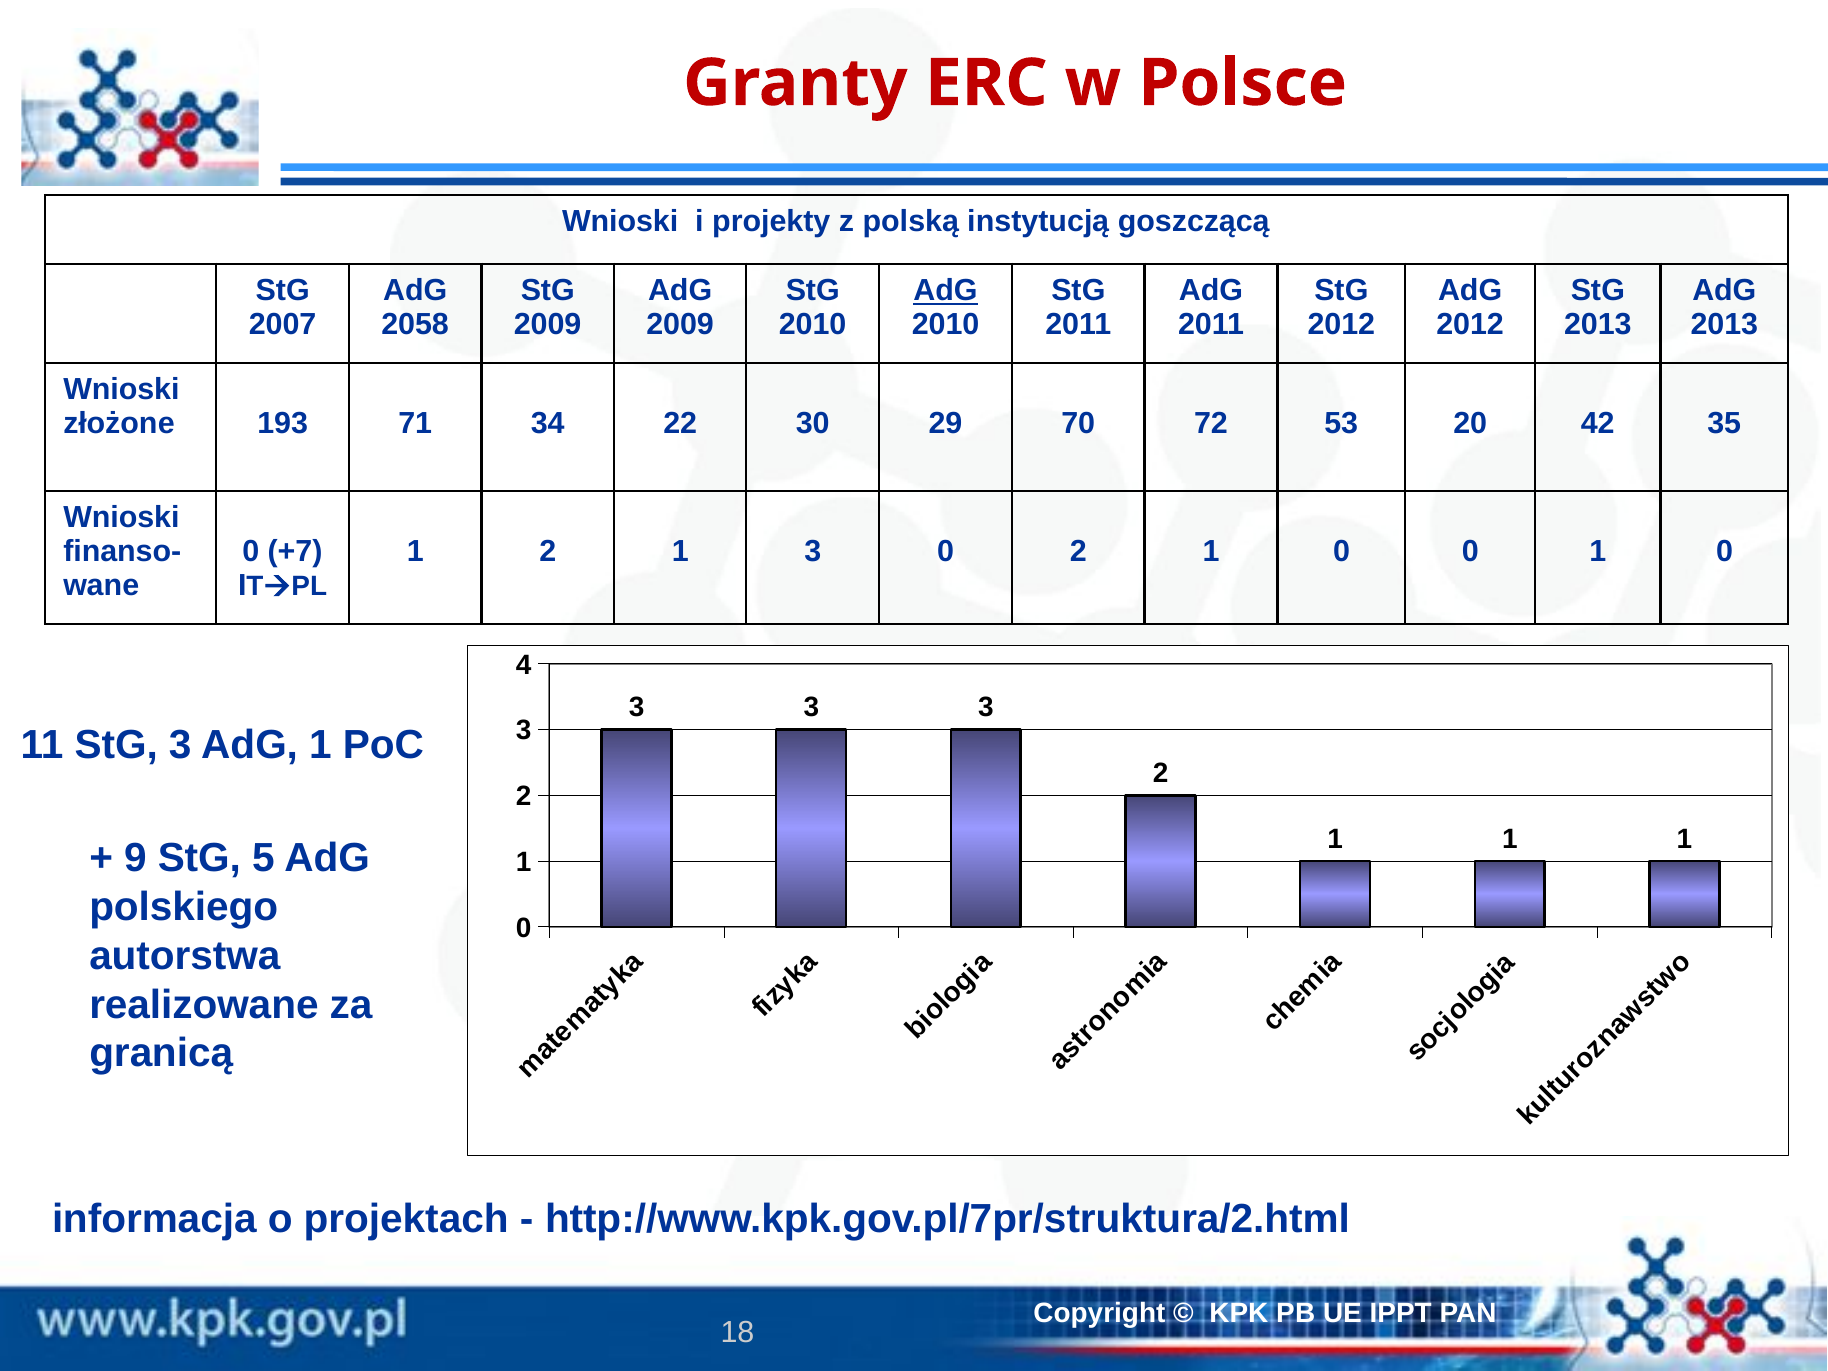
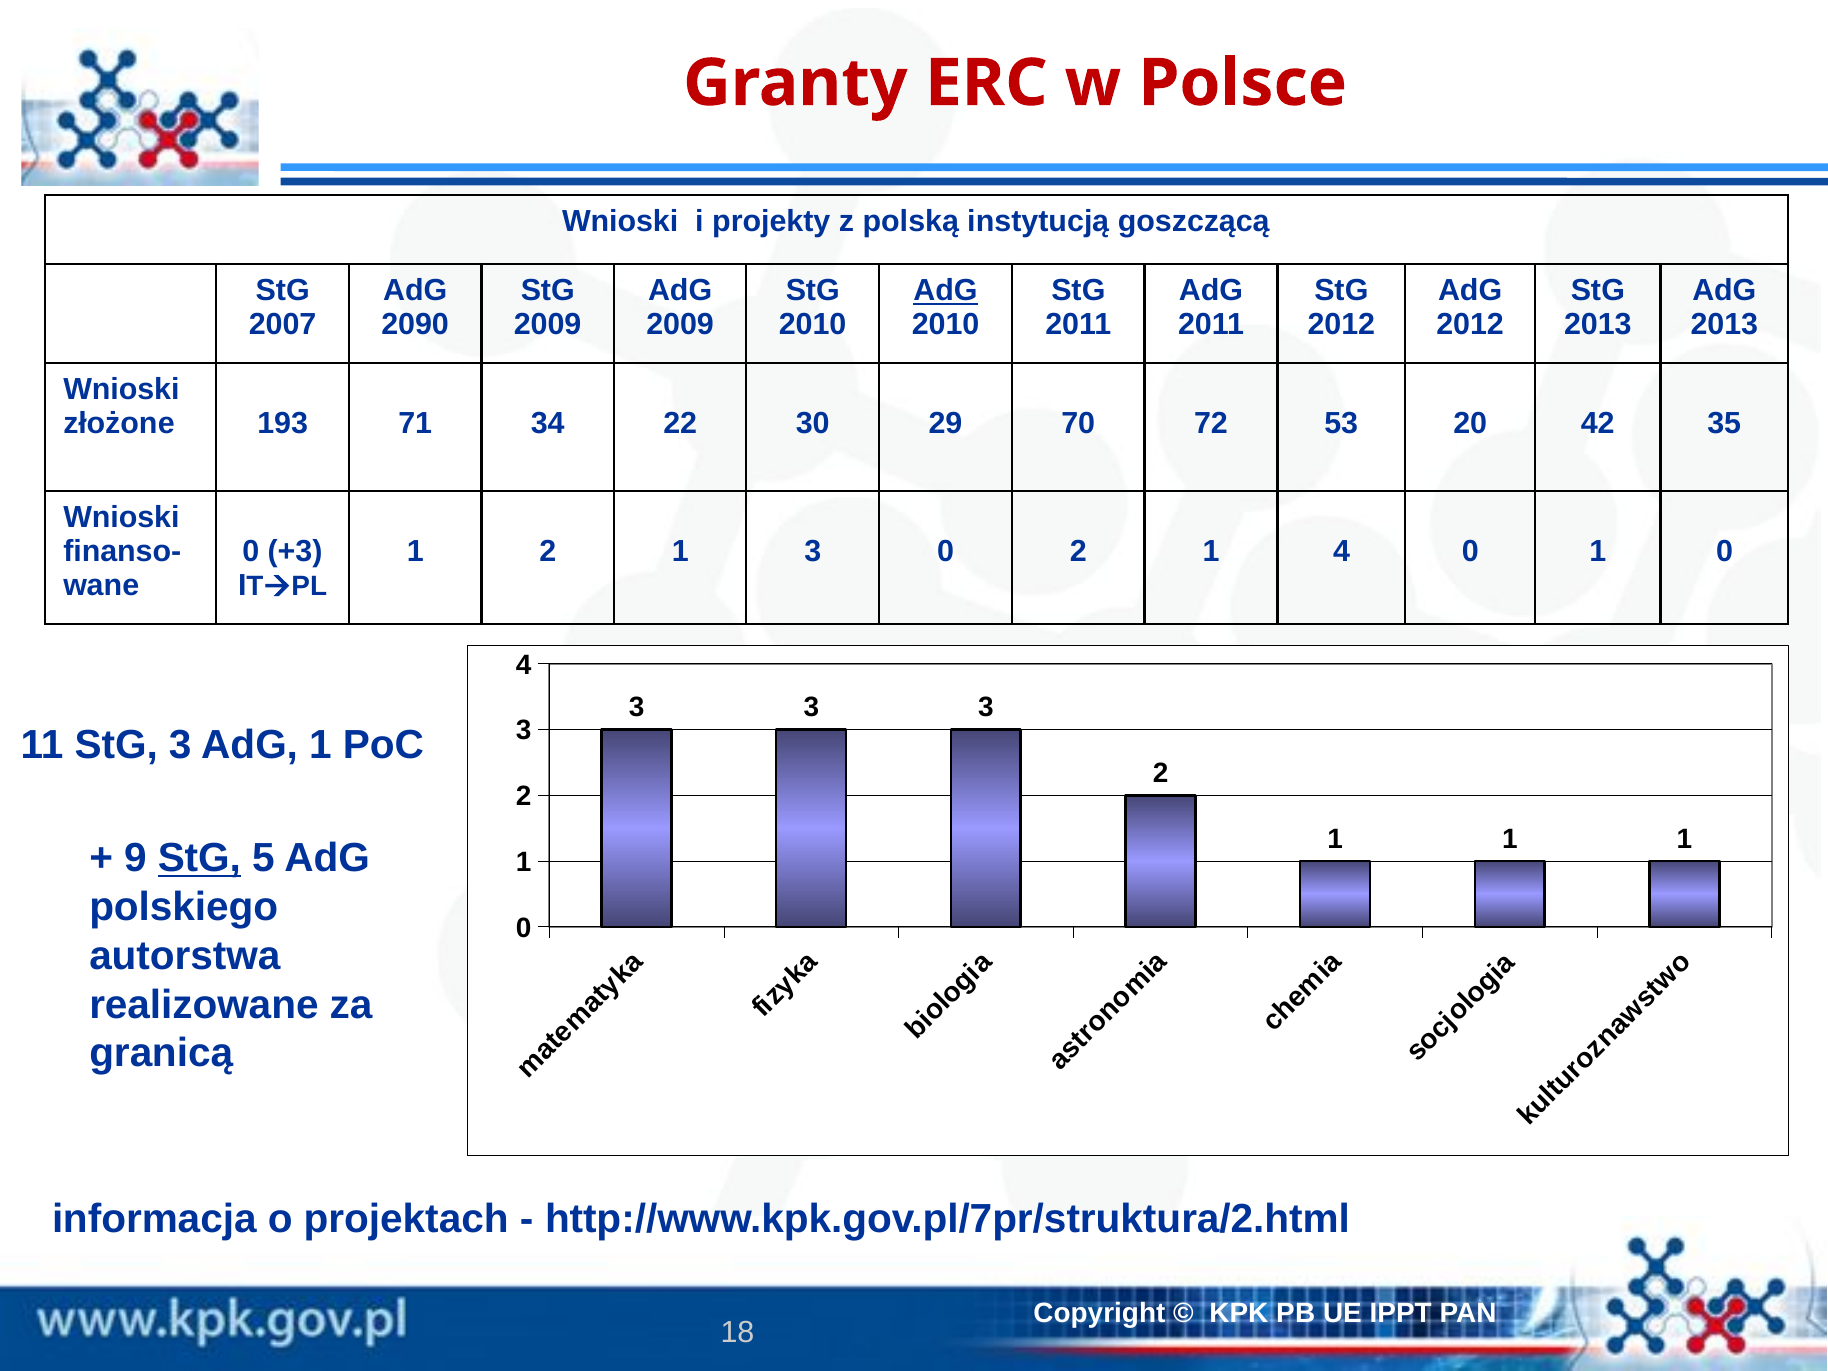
2058: 2058 -> 2090 (415, 325)
+7: +7 -> +3 (295, 552)
2 1 0: 0 -> 4 (1341, 552)
StG underline: none -> present (199, 859)
